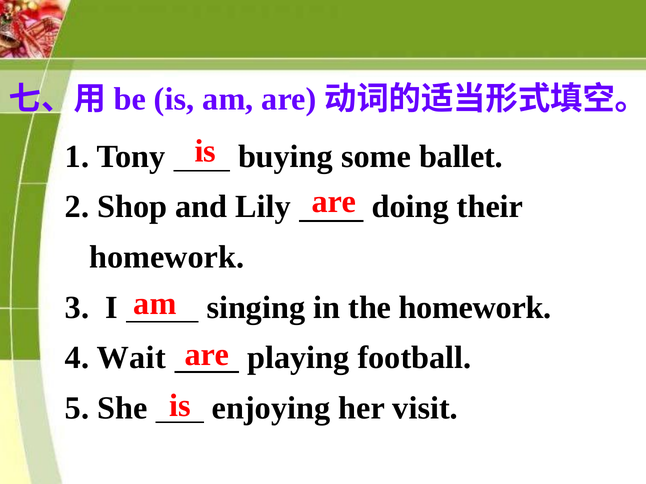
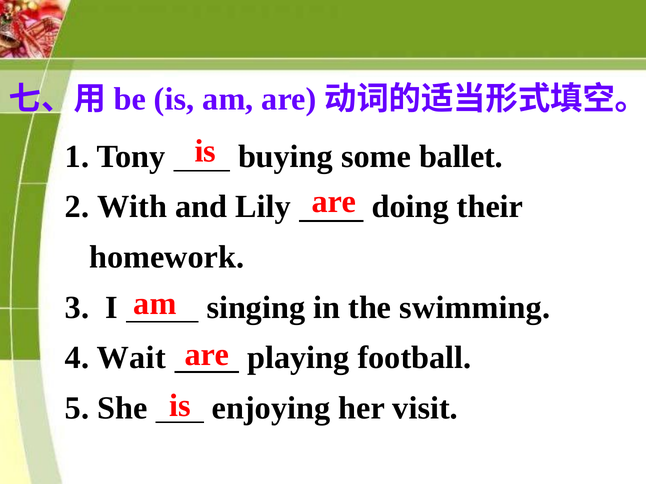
Shop: Shop -> With (132, 207)
the homework: homework -> swimming (475, 308)
